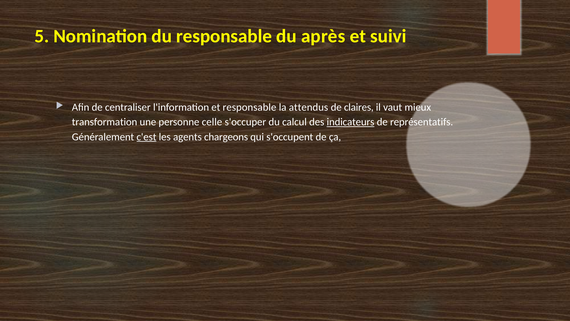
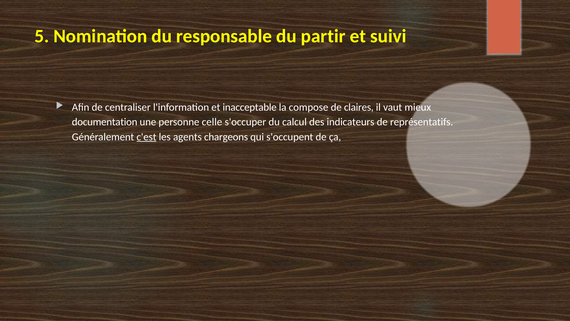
après: après -> partir (323, 36)
et responsable: responsable -> inacceptable (250, 107)
attendus: attendus -> compose (309, 107)
transformation: transformation -> documentation (105, 122)
indicateurs underline: present -> none (351, 122)
